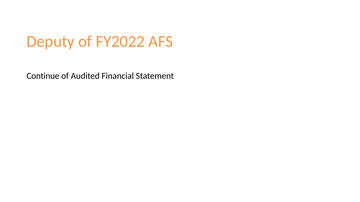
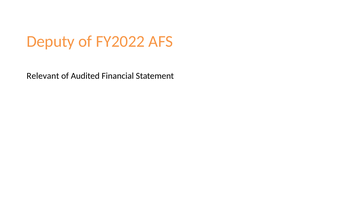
Continue: Continue -> Relevant (43, 76)
